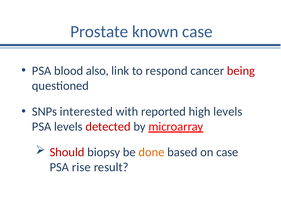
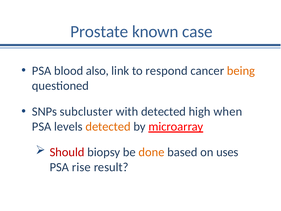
being colour: red -> orange (241, 71)
interested: interested -> subcluster (86, 112)
with reported: reported -> detected (163, 112)
high levels: levels -> when (228, 112)
detected colour: red -> orange (108, 127)
on case: case -> uses (227, 152)
